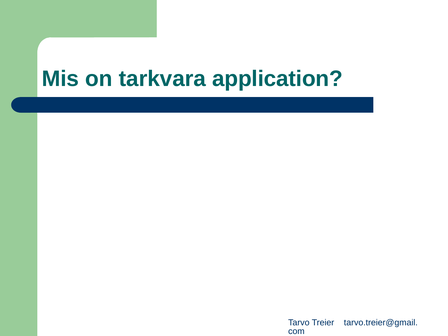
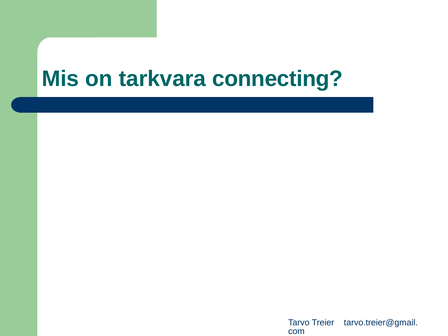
application: application -> connecting (278, 79)
